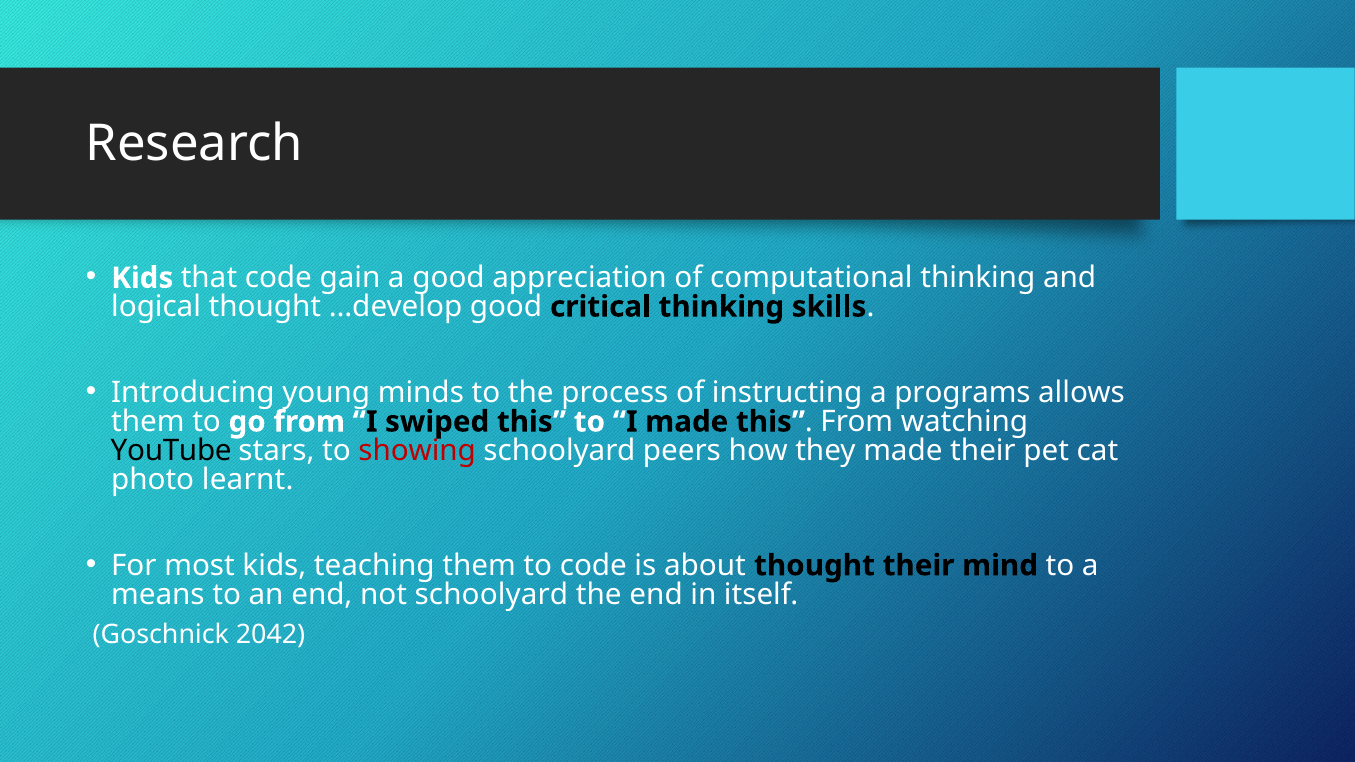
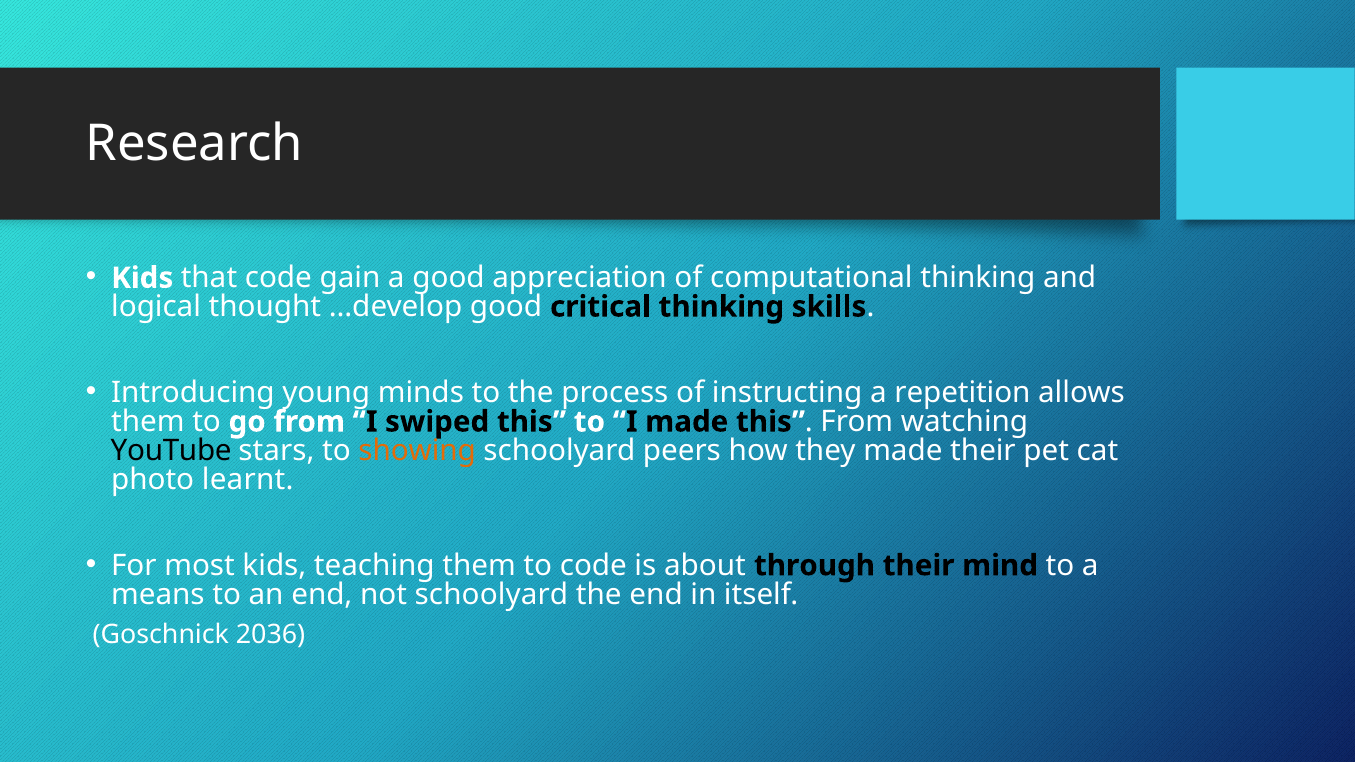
programs: programs -> repetition (962, 393)
showing colour: red -> orange (417, 451)
about thought: thought -> through (814, 566)
2042: 2042 -> 2036 (271, 635)
